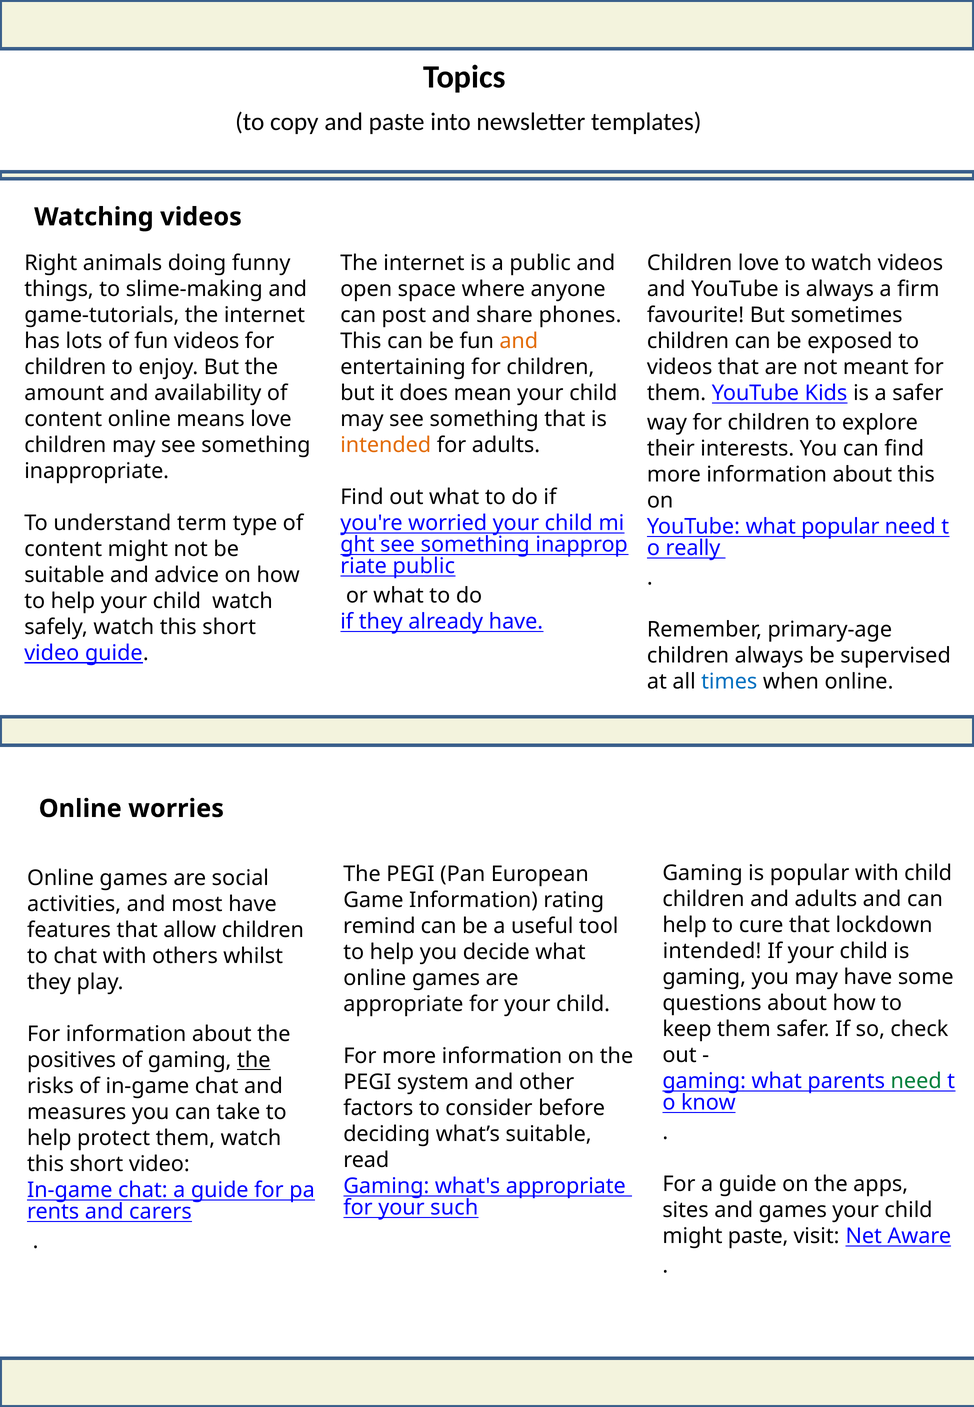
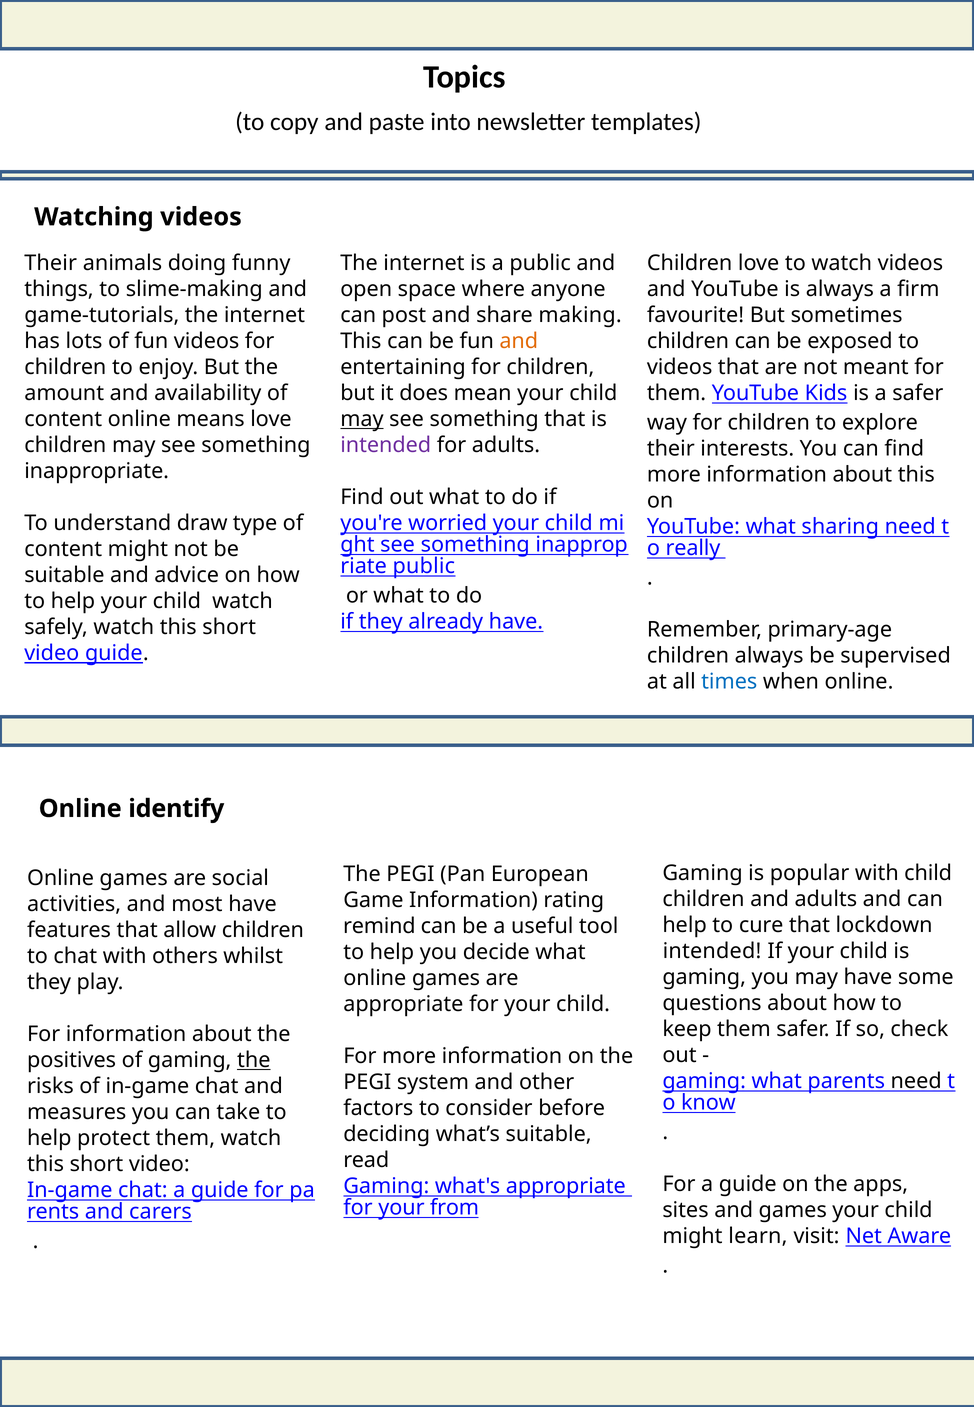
Right: Right -> Their (51, 263)
phones: phones -> making (580, 315)
may underline: none -> present (362, 419)
intended colour: orange -> purple (386, 445)
term: term -> draw (202, 523)
what popular: popular -> sharing (840, 526)
worries: worries -> identify (176, 809)
need colour: green -> black (916, 1081)
such: such -> from (454, 1208)
might paste: paste -> learn (758, 1236)
